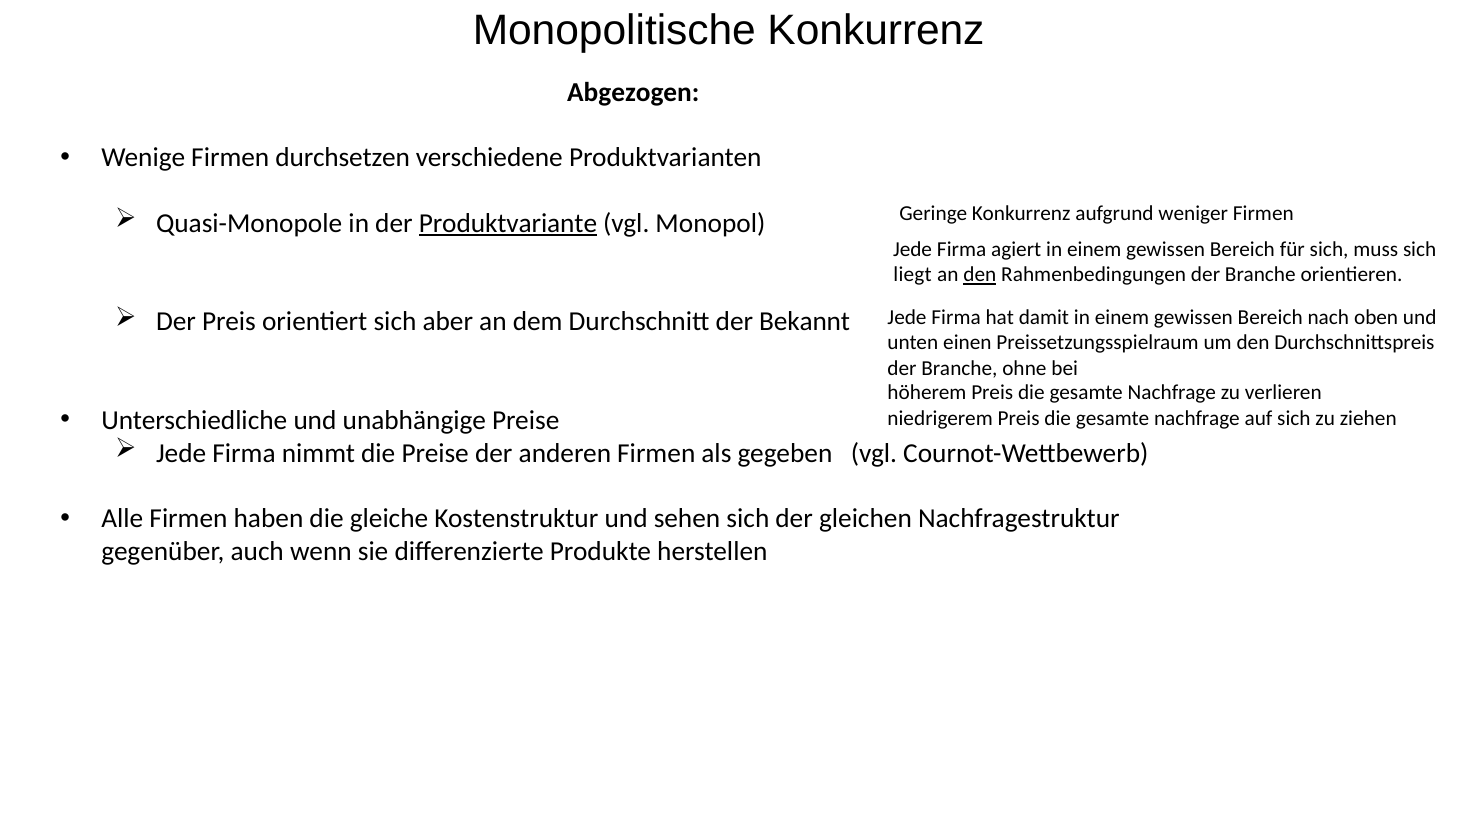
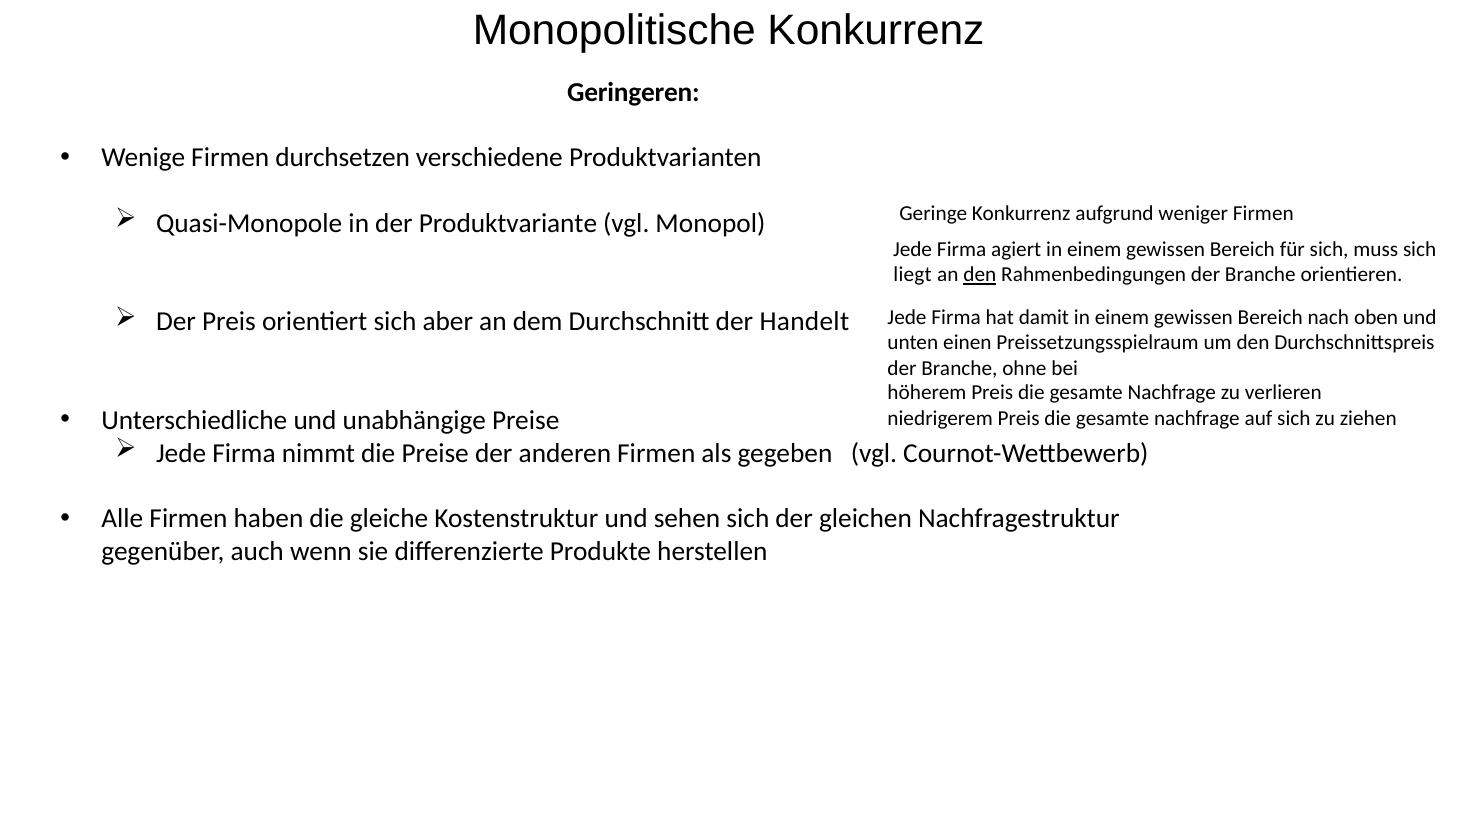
Abgezogen: Abgezogen -> Geringeren (633, 92)
Produktvariante underline: present -> none (508, 223)
Bekannt: Bekannt -> Handelt (804, 322)
